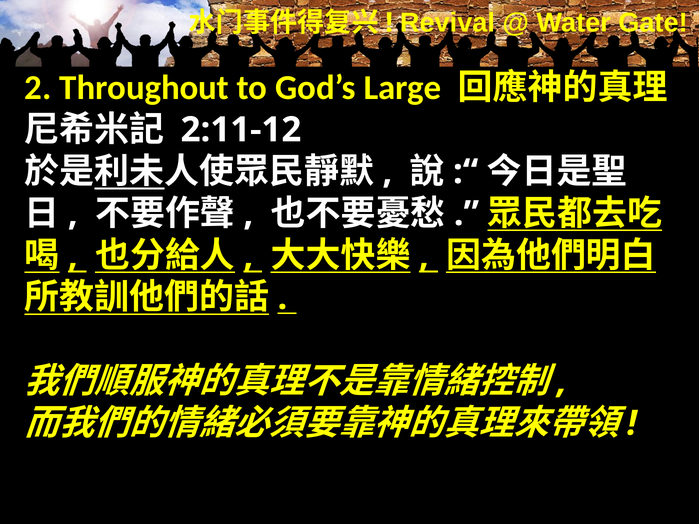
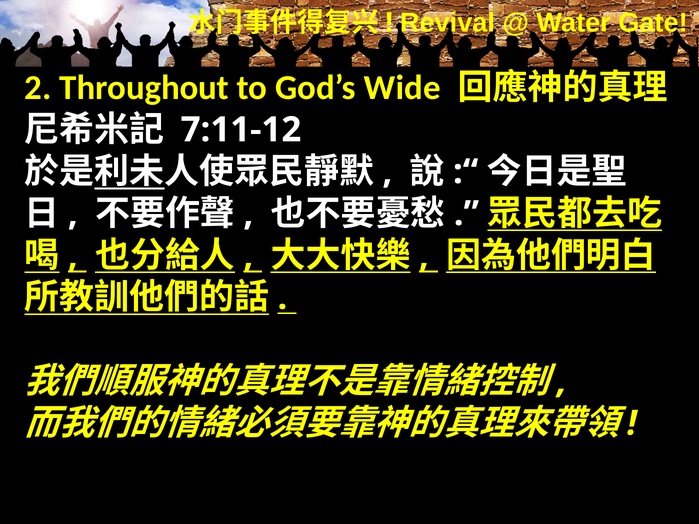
Large: Large -> Wide (402, 88)
2:11-12: 2:11-12 -> 7:11-12 (241, 130)
